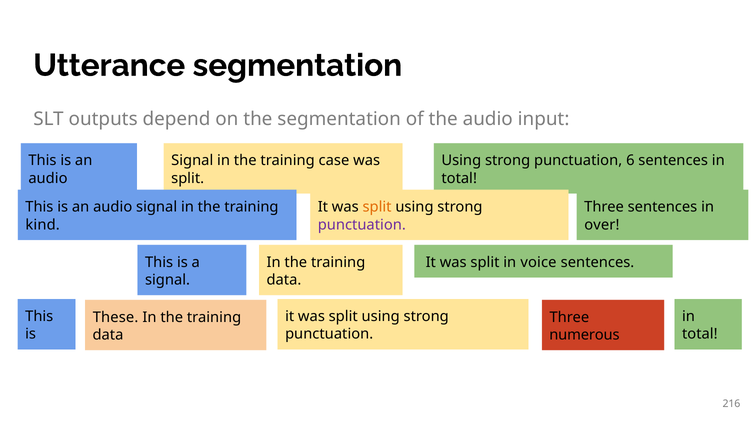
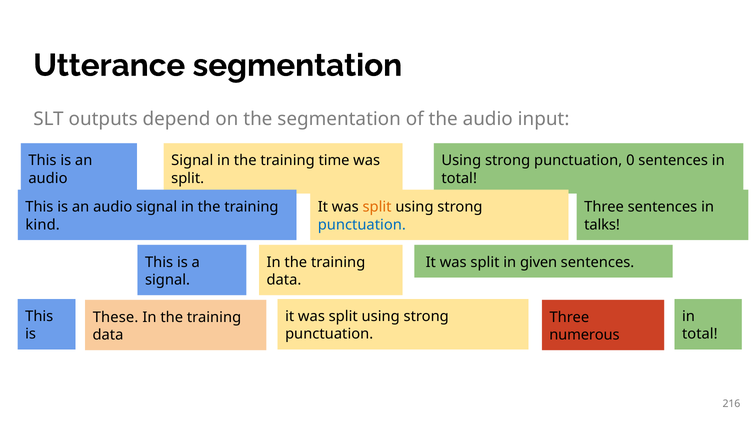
case: case -> time (334, 161)
6: 6 -> 0 (630, 161)
punctuation colour: purple -> blue (362, 225)
over: over -> talks (602, 225)
voice: voice -> given (539, 262)
